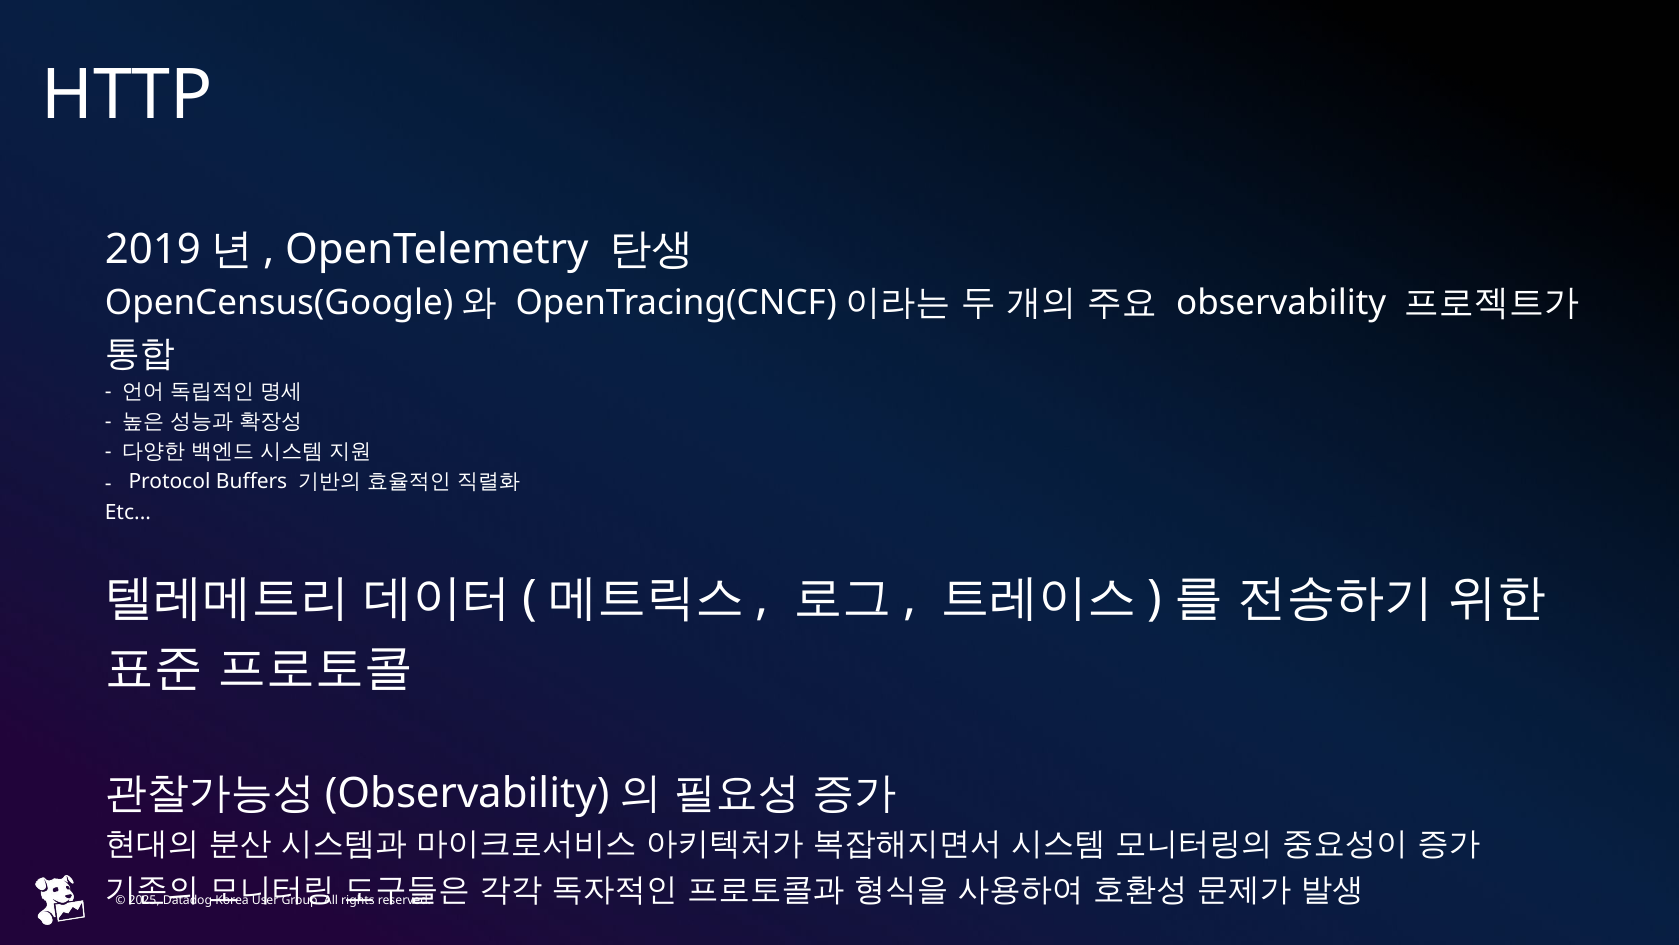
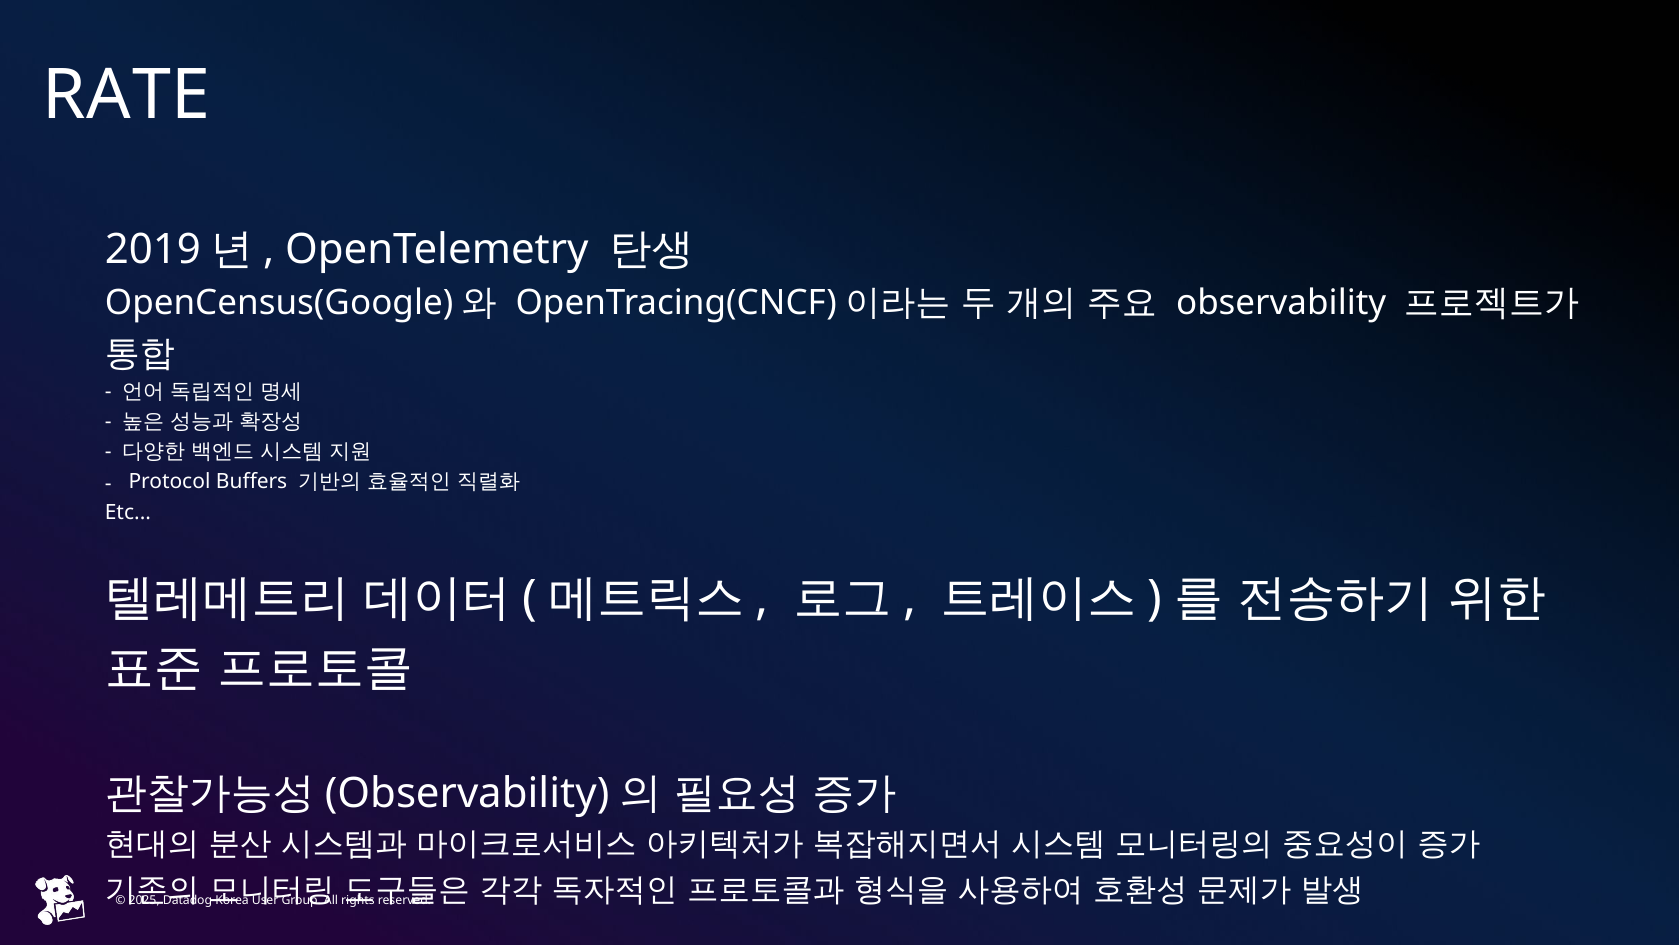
HTTP: HTTP -> RATE (127, 95)
